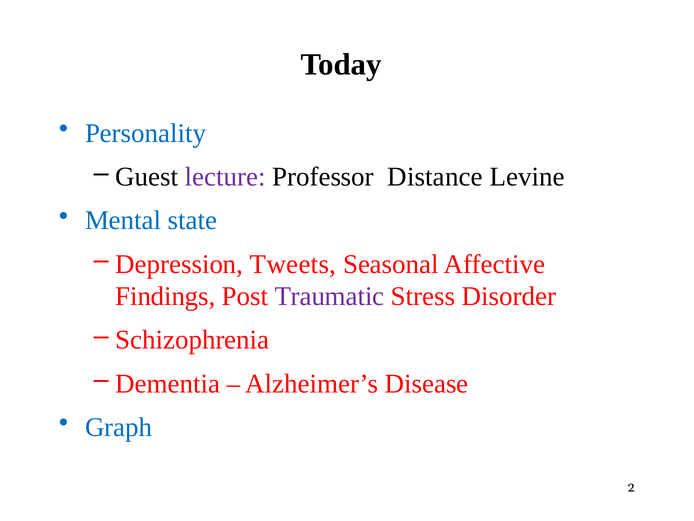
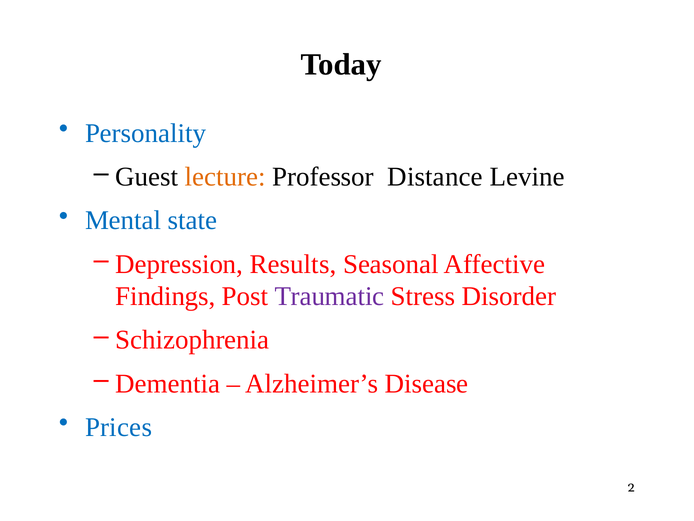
lecture colour: purple -> orange (225, 177)
Tweets: Tweets -> Results (293, 264)
Graph: Graph -> Prices (119, 427)
